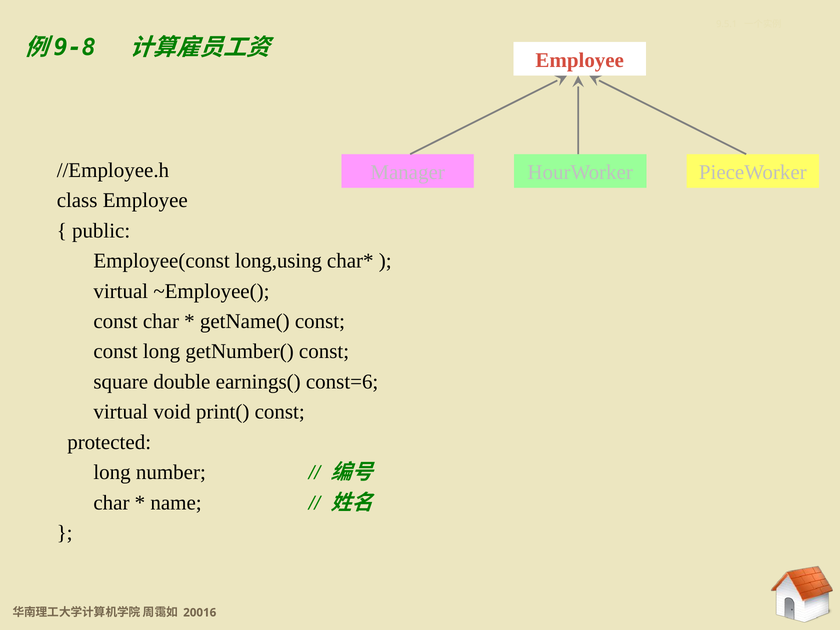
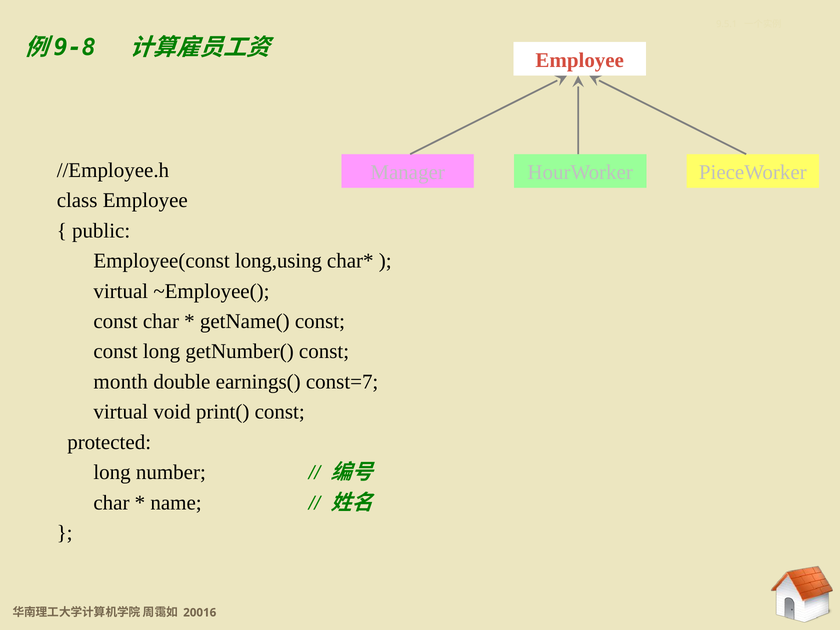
square: square -> month (121, 382)
const=6: const=6 -> const=7 (342, 382)
